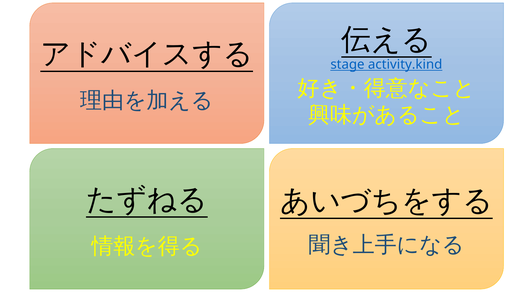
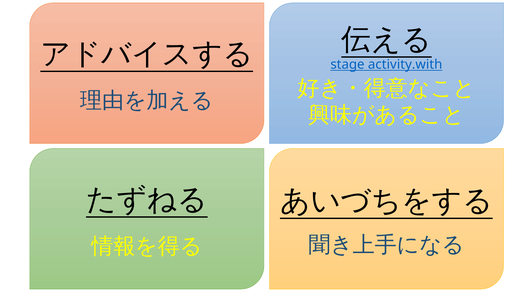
activity.kind: activity.kind -> activity.with (405, 64)
